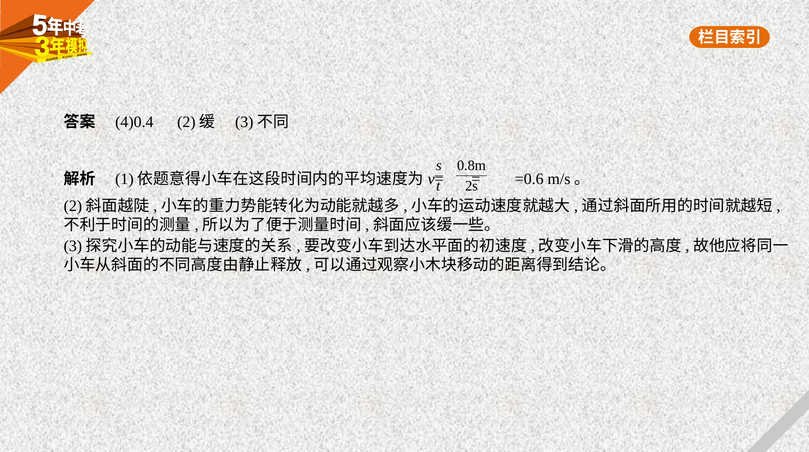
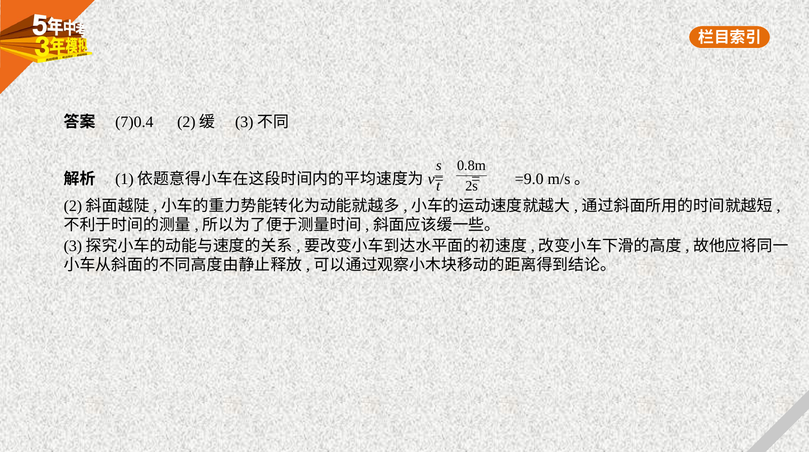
4)0.4: 4)0.4 -> 7)0.4 (134, 122)
=0.6: =0.6 -> =9.0 (529, 179)
